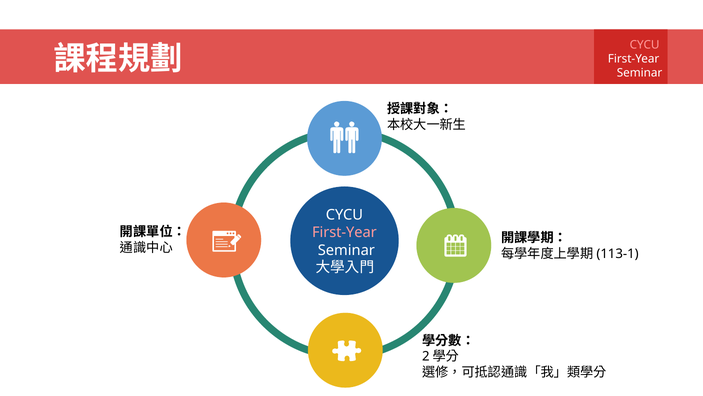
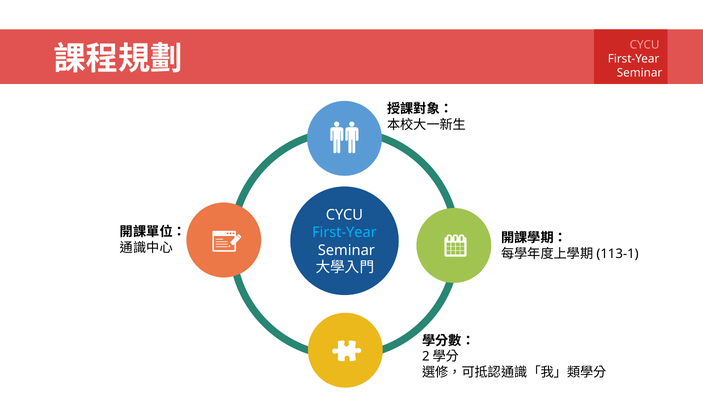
First-Year colour: pink -> light blue (344, 232)
